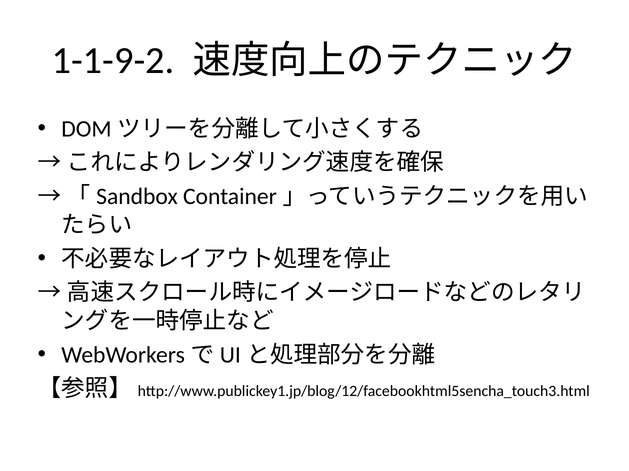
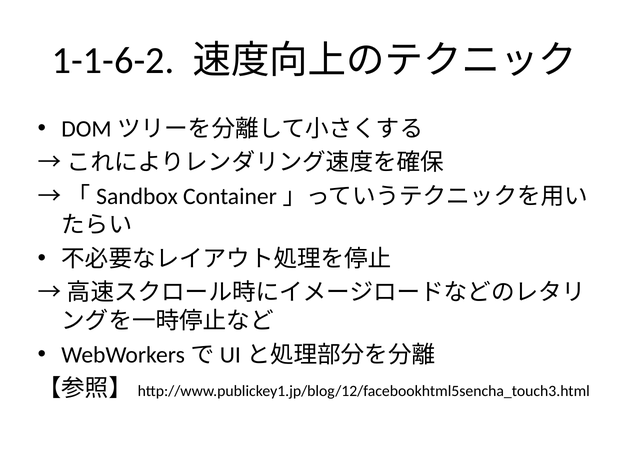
1-1-9-2: 1-1-9-2 -> 1-1-6-2 (113, 61)
